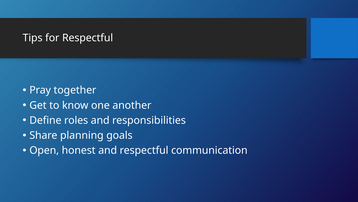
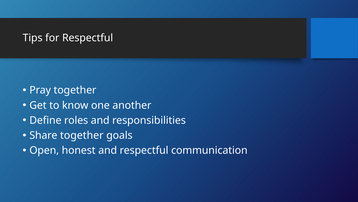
Share planning: planning -> together (82, 135)
